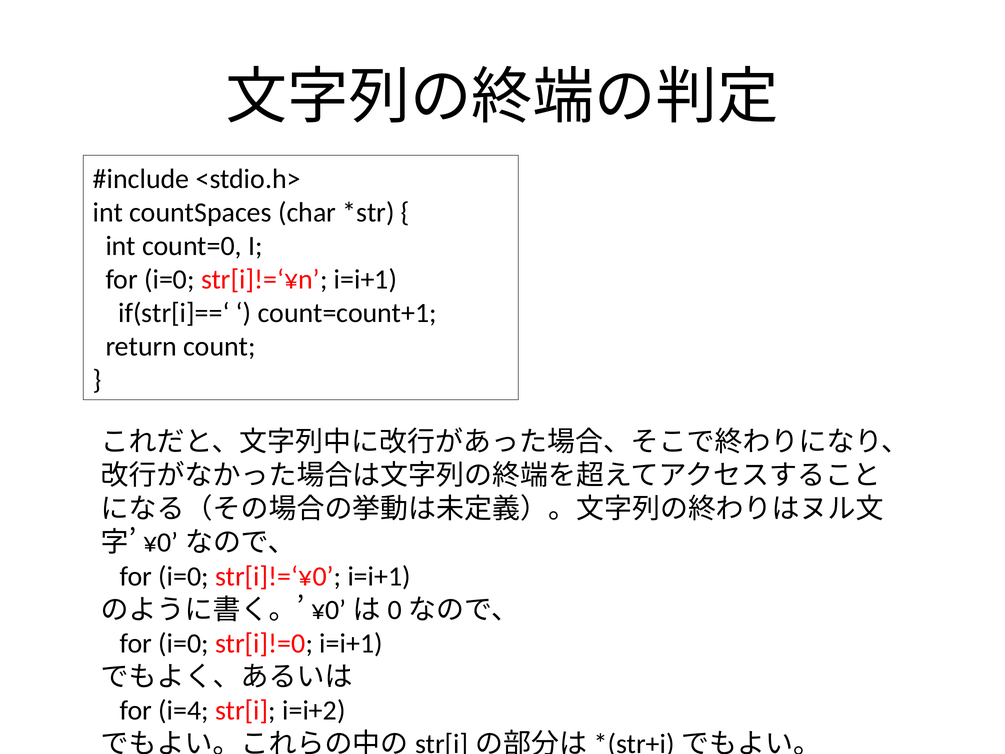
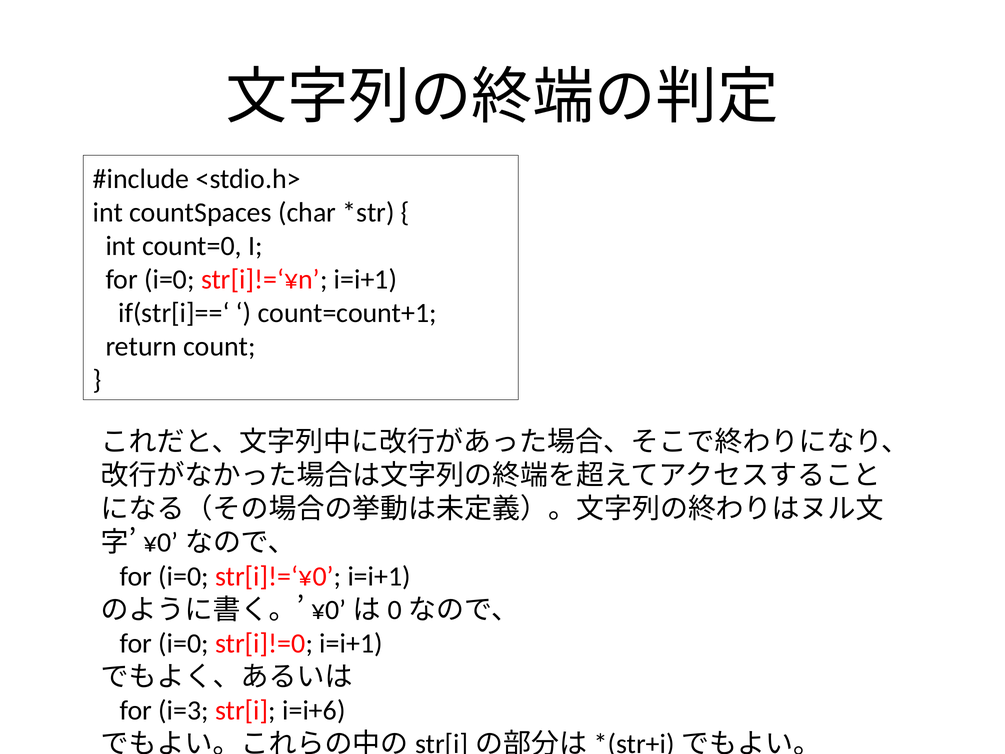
i=4: i=4 -> i=3 (184, 710)
i=i+2: i=i+2 -> i=i+6 (314, 710)
